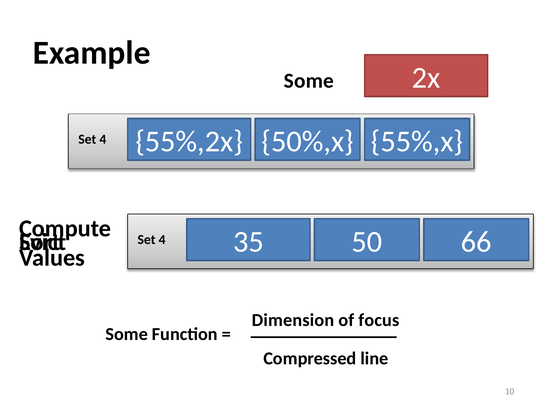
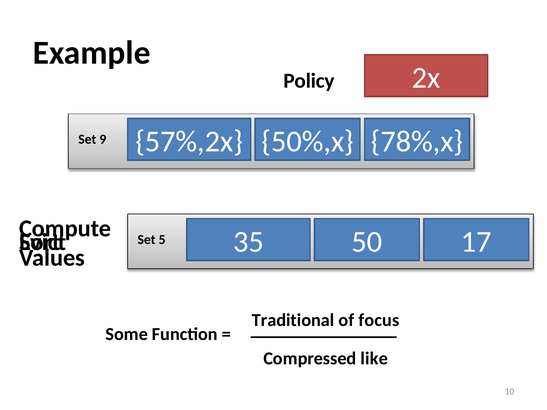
Some: Some -> Policy (309, 81)
55%,2x: 55%,2x -> 57%,2x (189, 142)
55%,x: 55%,x -> 78%,x (417, 142)
4: 4 -> 9 (103, 139)
4: 4 -> 5 (162, 240)
66: 66 -> 17 (476, 242)
Dimension: Dimension -> Traditional (293, 320)
line: line -> like (374, 359)
